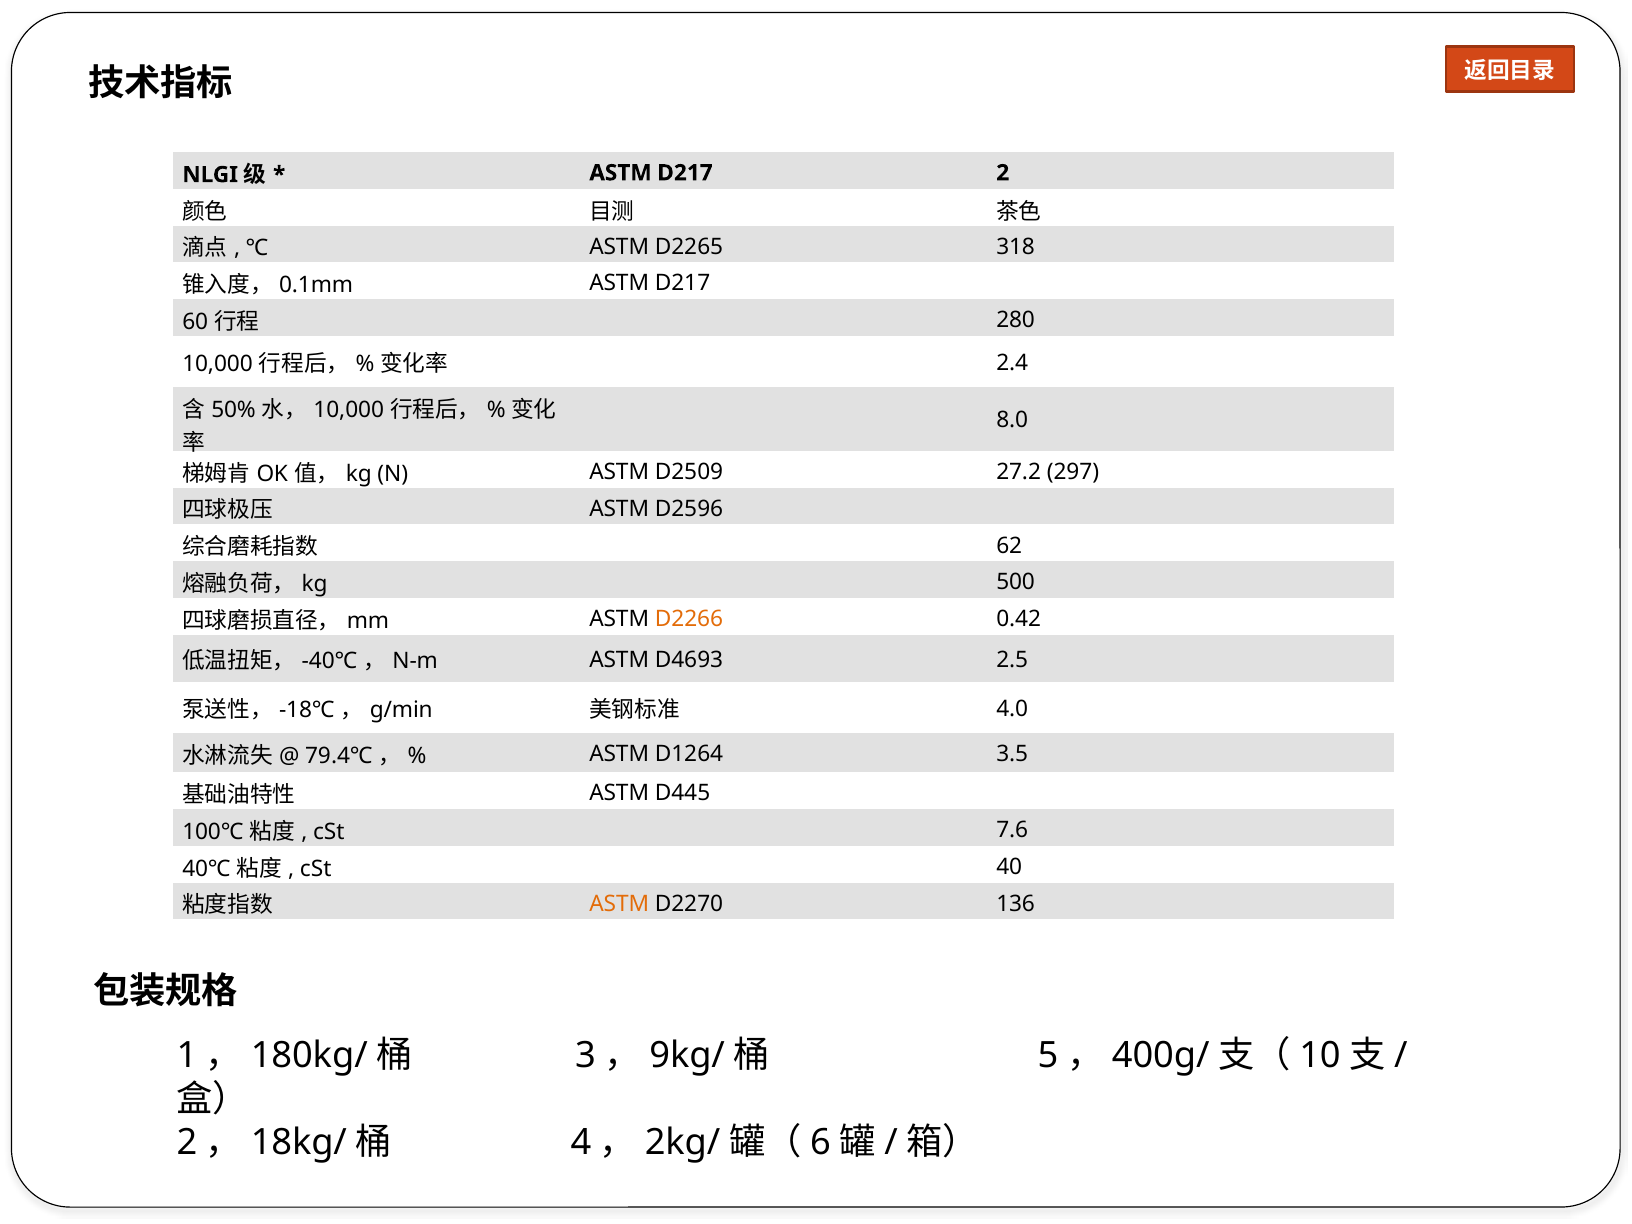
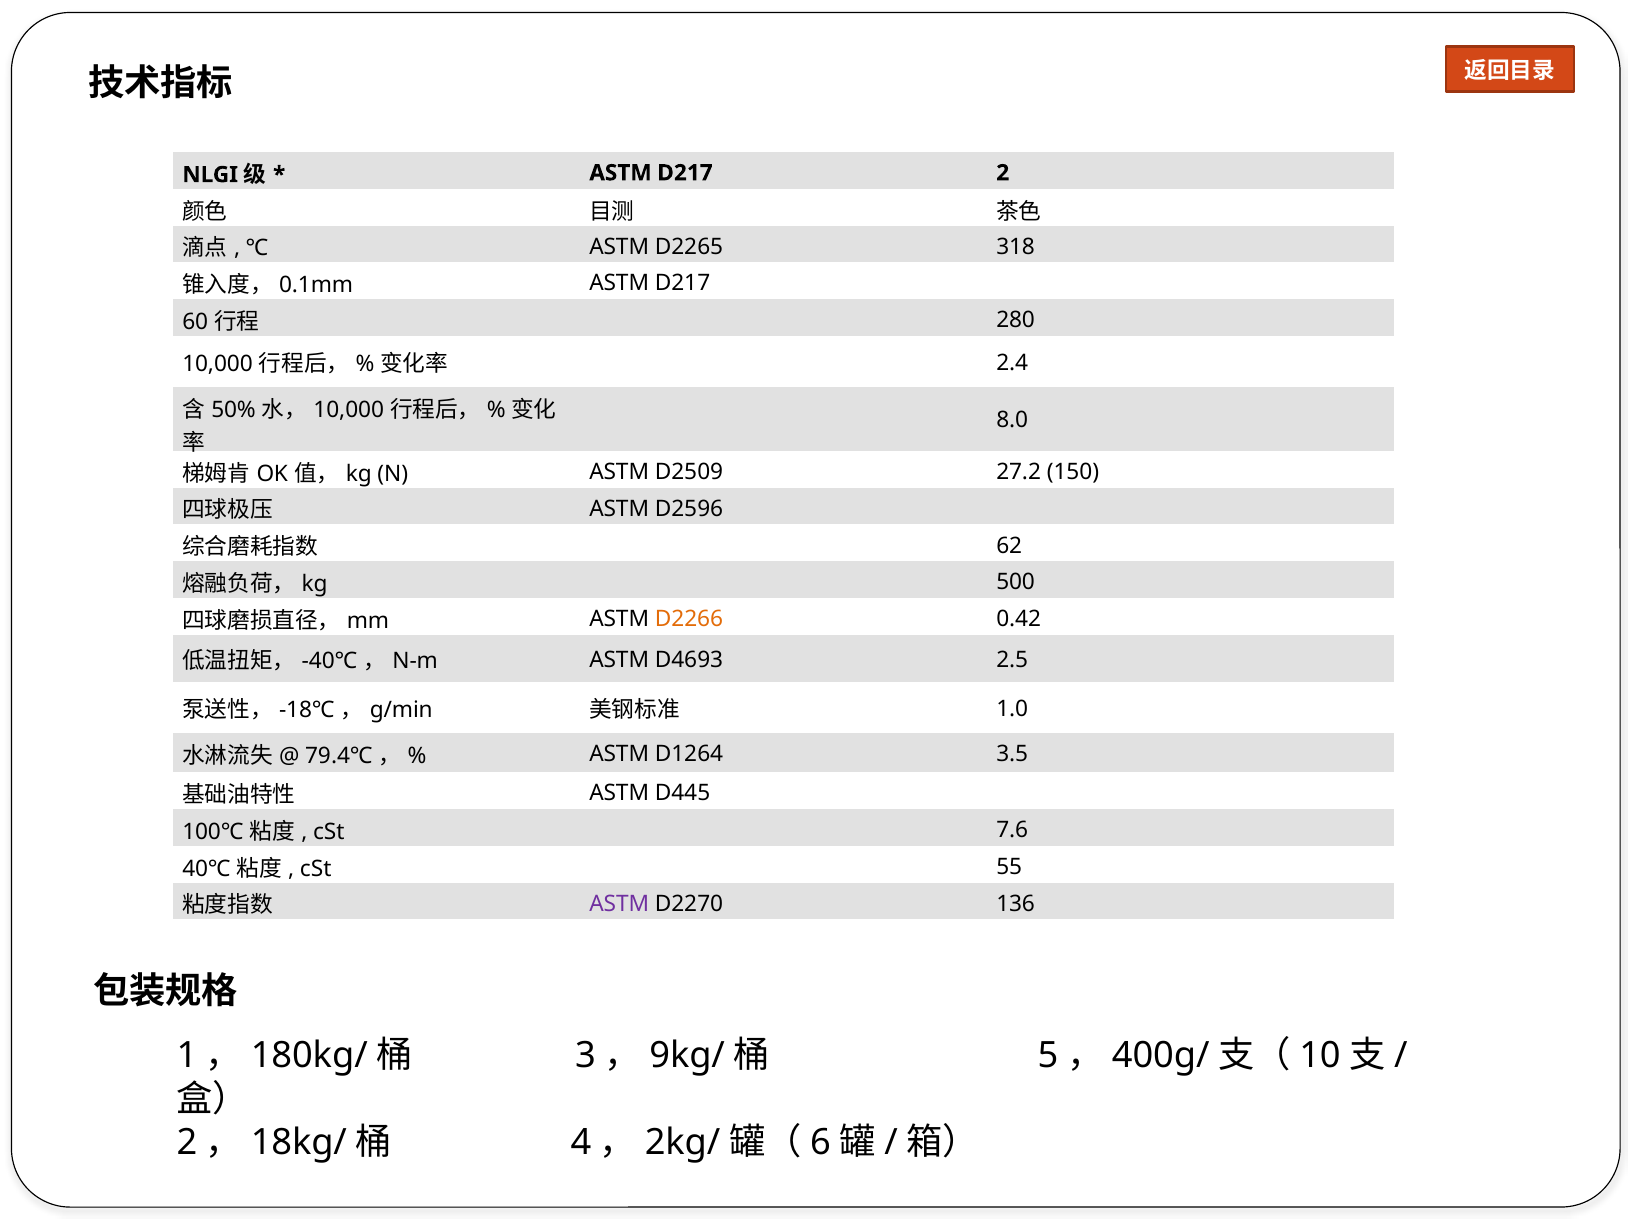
297: 297 -> 150 (1073, 472)
4.0: 4.0 -> 1.0 (1012, 709)
40: 40 -> 55 (1009, 867)
ASTM colour: orange -> purple (619, 904)
